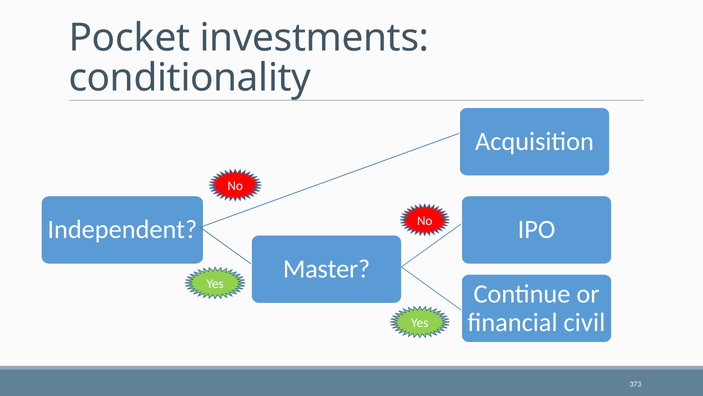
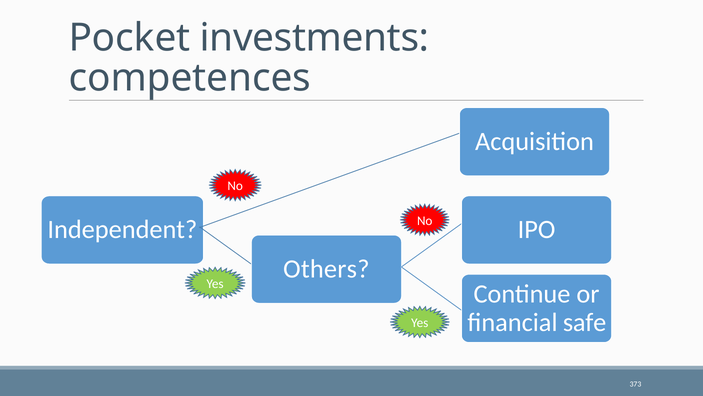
conditionality: conditionality -> competences (190, 78)
Master: Master -> Others (326, 269)
civil: civil -> safe (585, 322)
